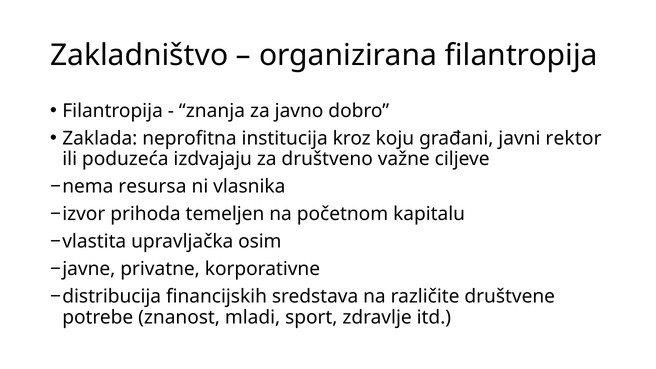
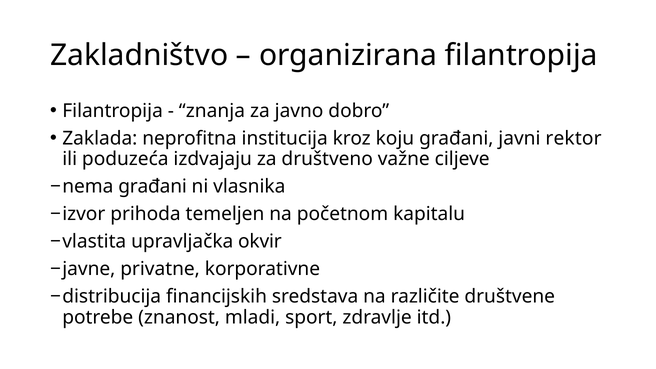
resursa: resursa -> građani (153, 187)
osim: osim -> okvir (260, 242)
